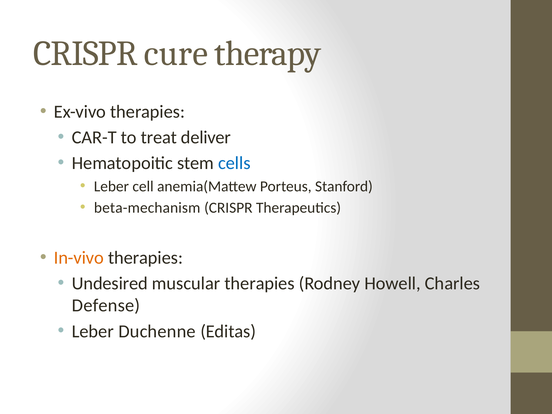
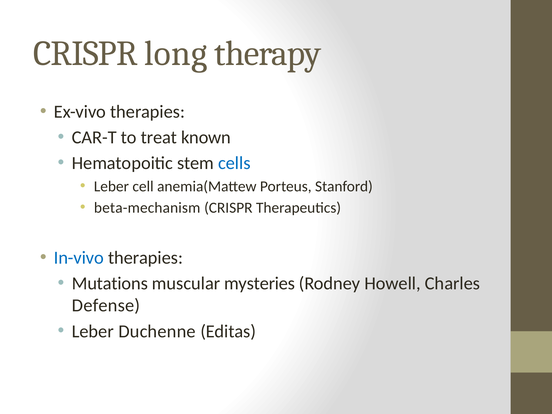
cure: cure -> long (176, 54)
deliver: deliver -> known (206, 137)
In-vivo colour: orange -> blue (79, 258)
Undesired: Undesired -> Mutations (110, 283)
muscular therapies: therapies -> mysteries (260, 283)
